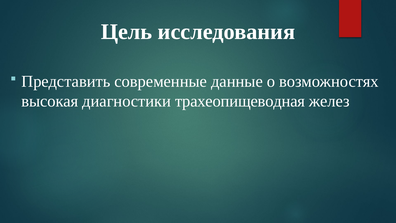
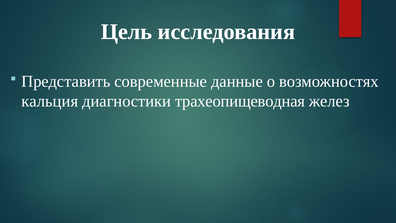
высокая: высокая -> кальция (50, 101)
